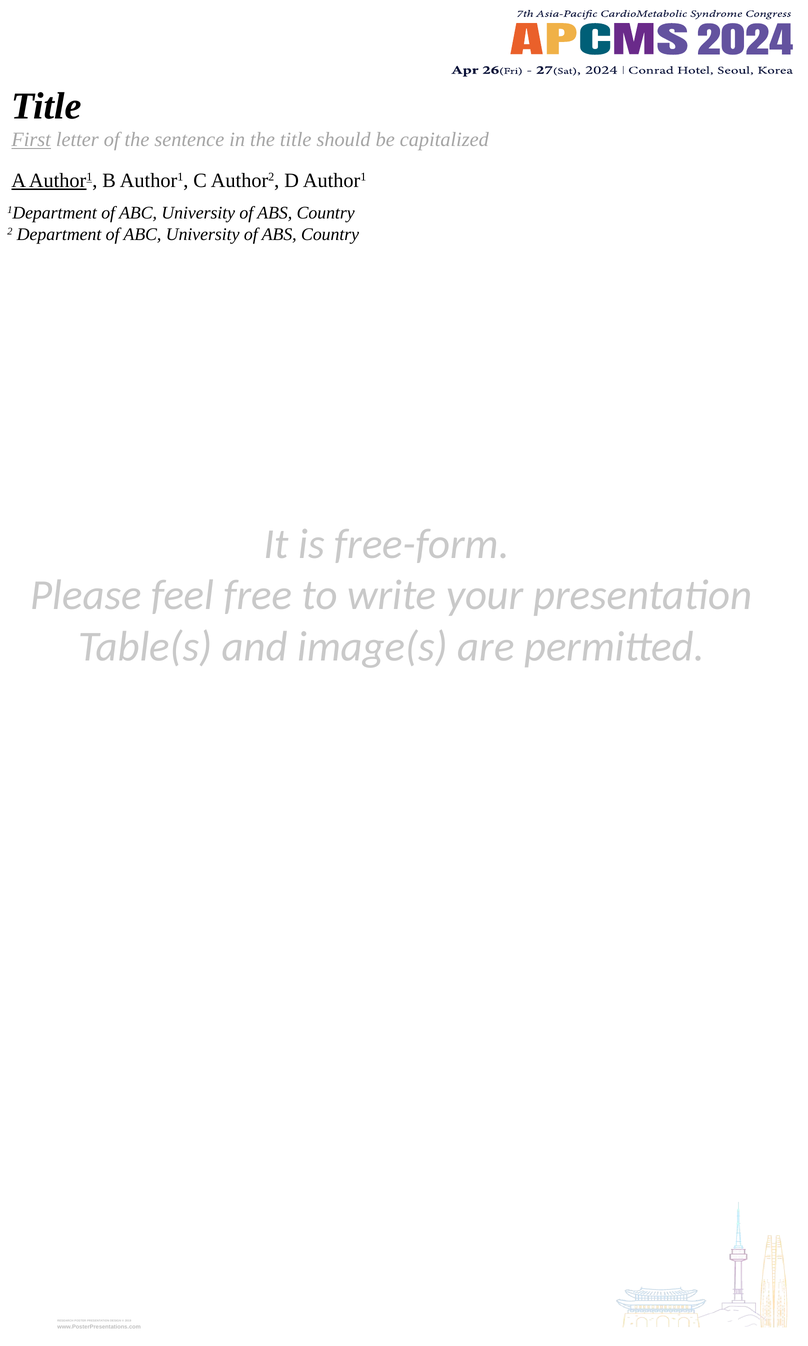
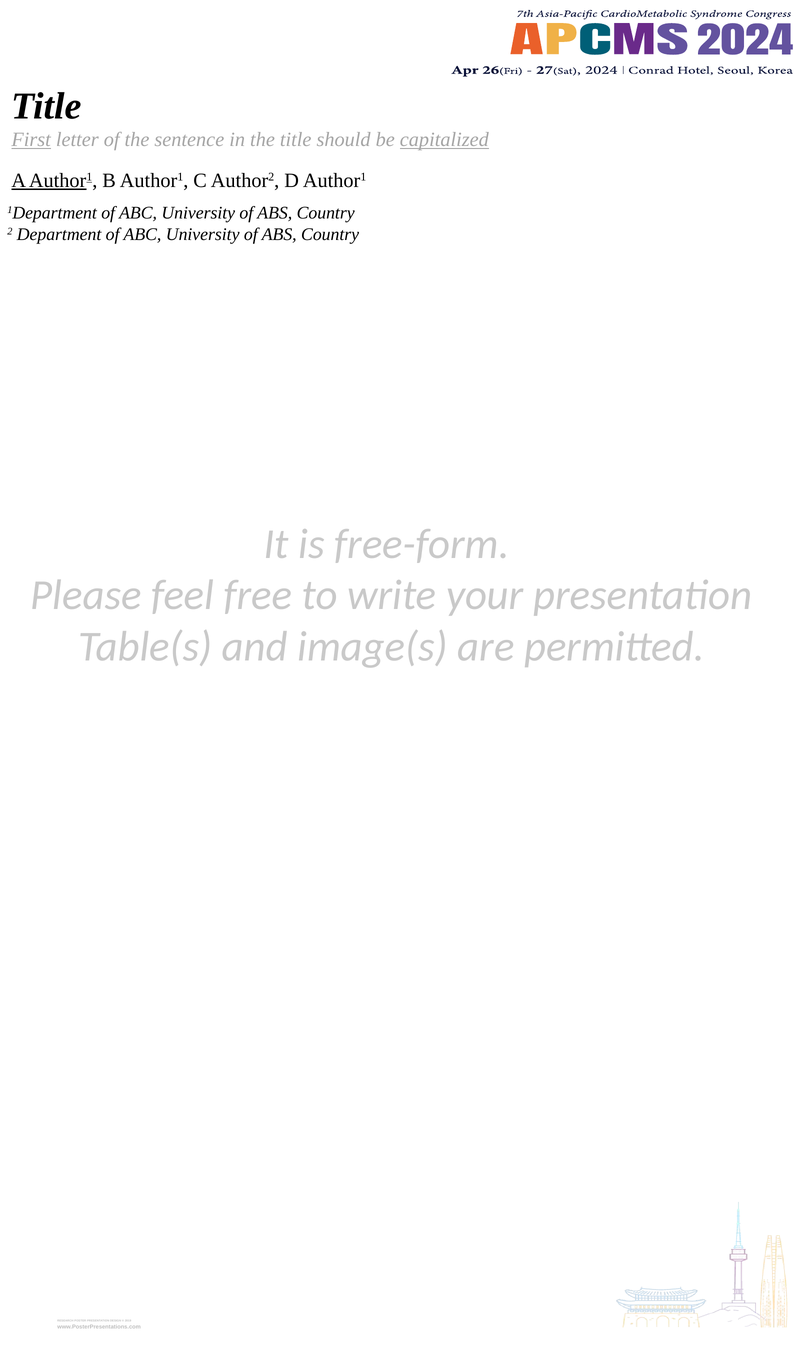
capitalized underline: none -> present (444, 140)
